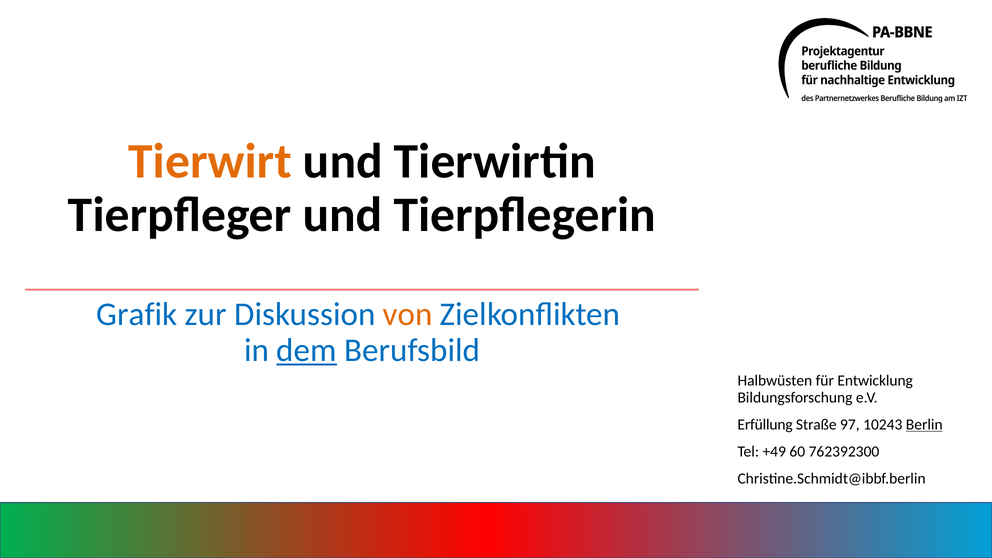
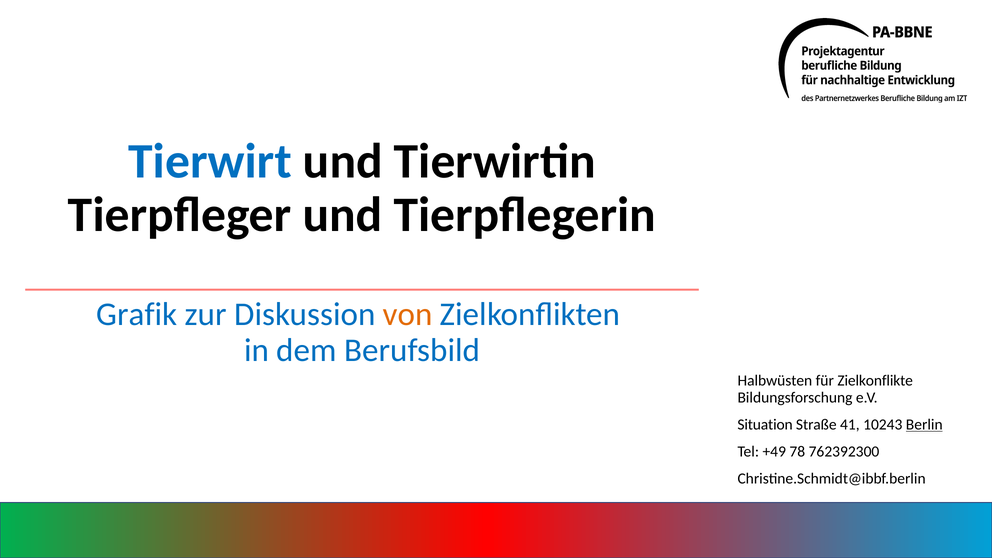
Tierwirt colour: orange -> blue (210, 161)
dem underline: present -> none (307, 350)
Entwicklung: Entwicklung -> Zielkonflikte (875, 381)
Erfüllung: Erfüllung -> Situation (765, 425)
97: 97 -> 41 (850, 425)
60: 60 -> 78 (797, 452)
